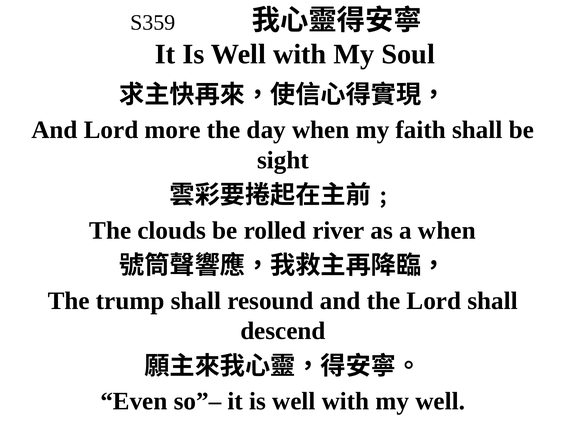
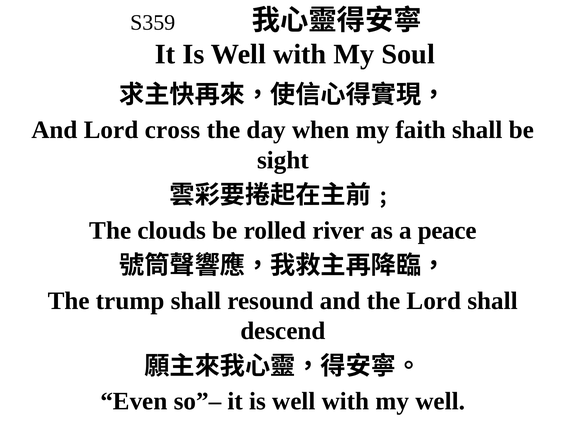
more: more -> cross (172, 130)
a when: when -> peace (447, 231)
